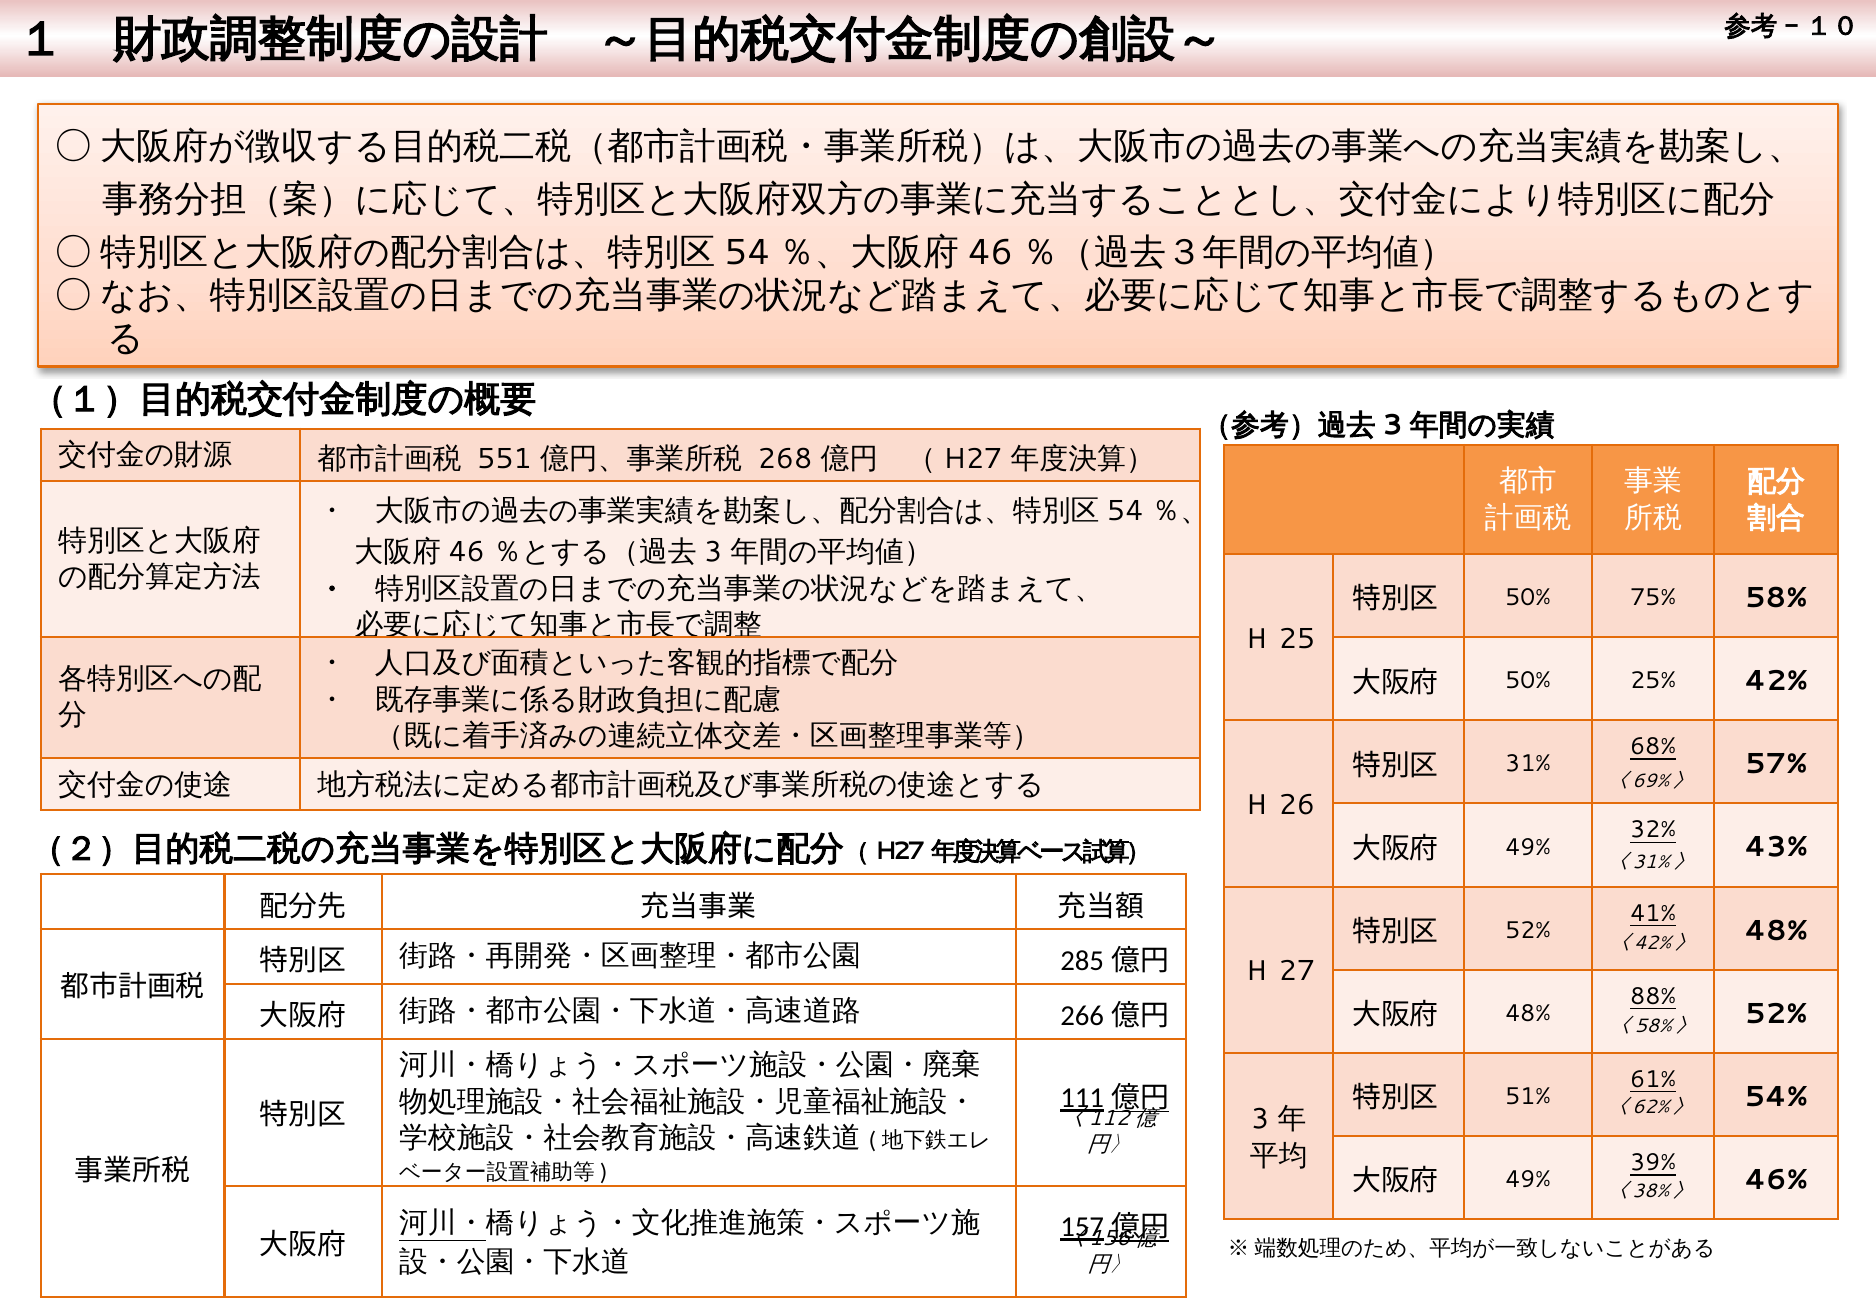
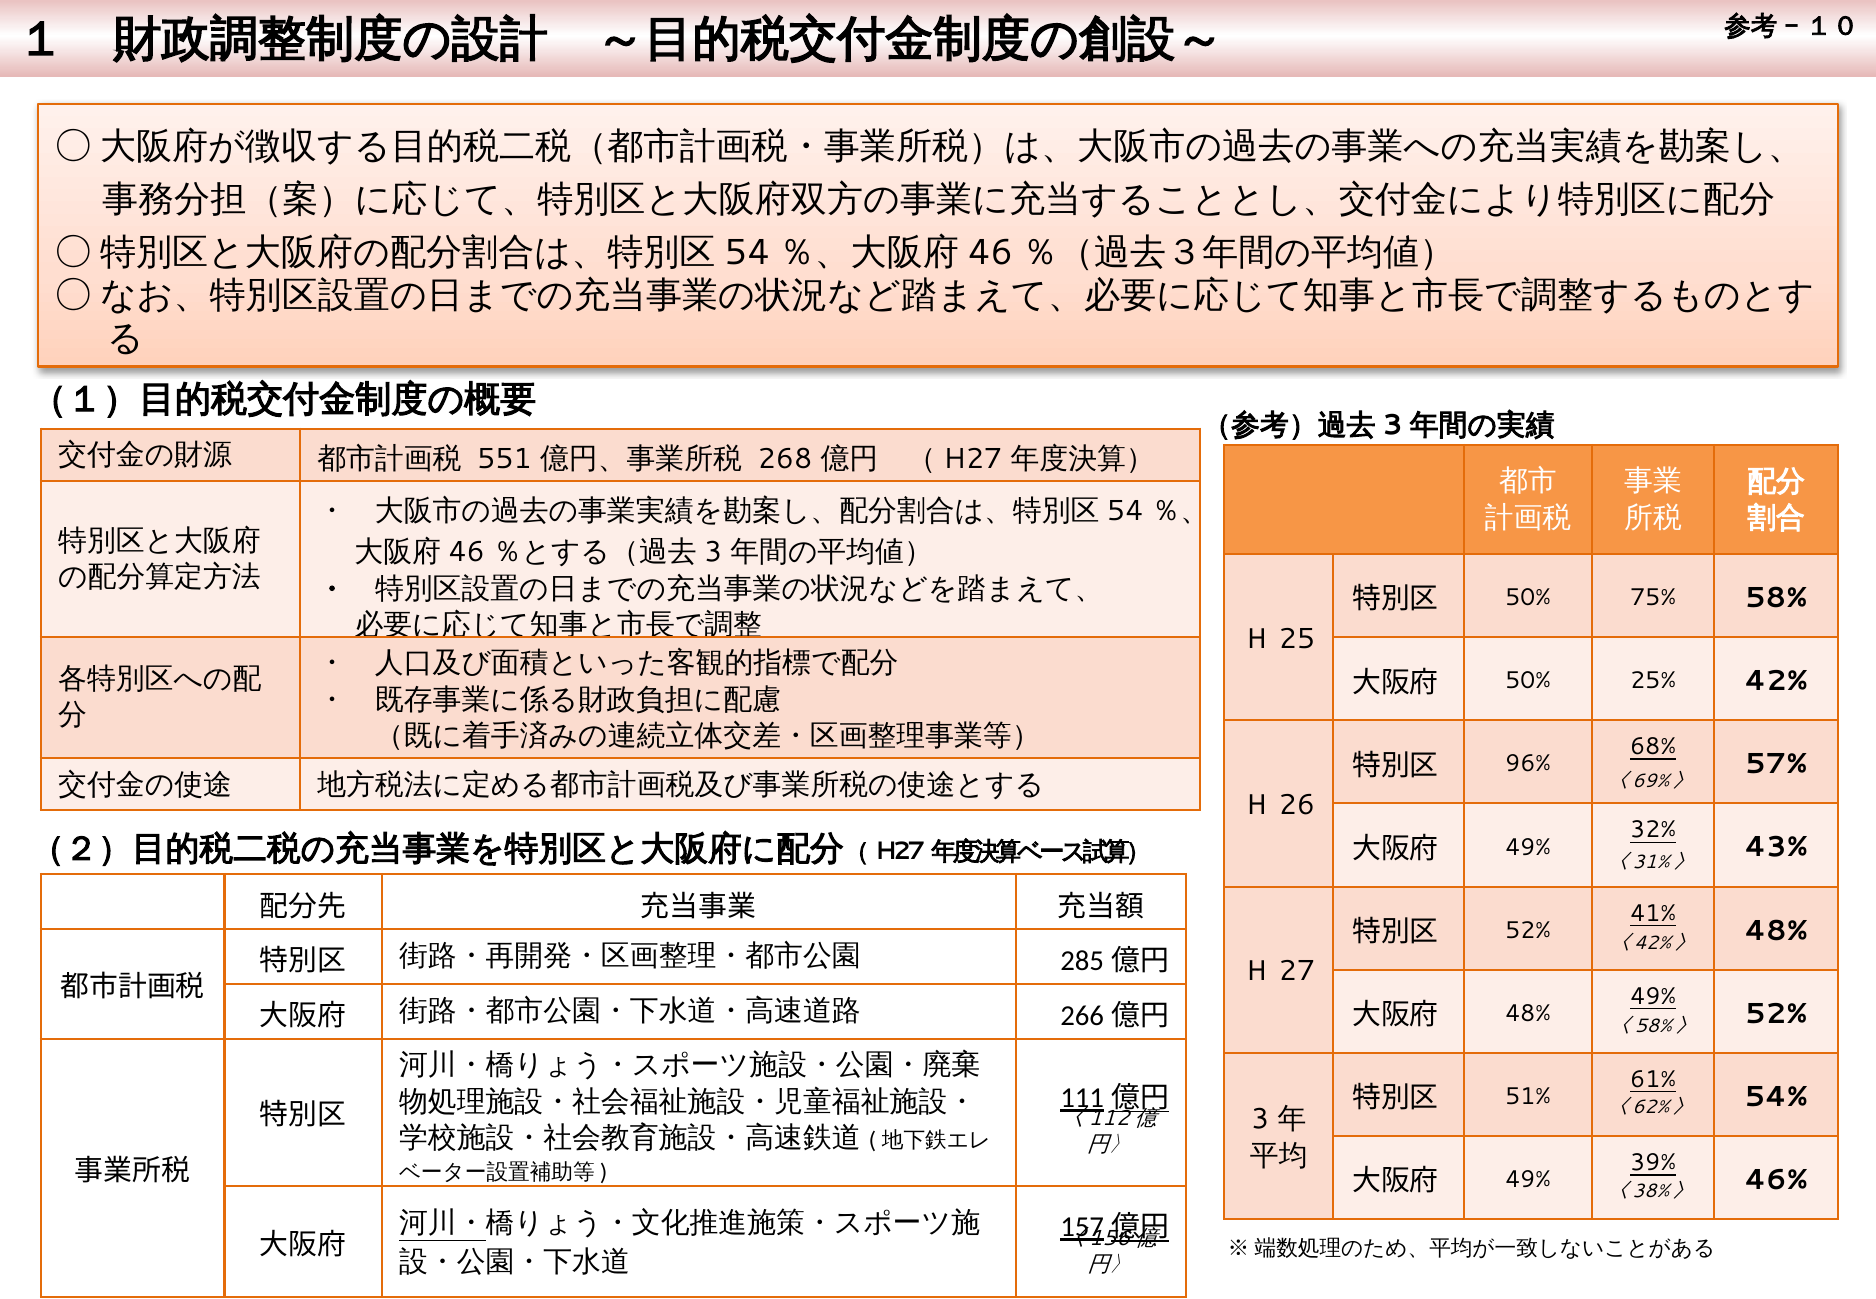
31%: 31% -> 96% (1528, 764)
88%: 88% -> 49% (1653, 996)
